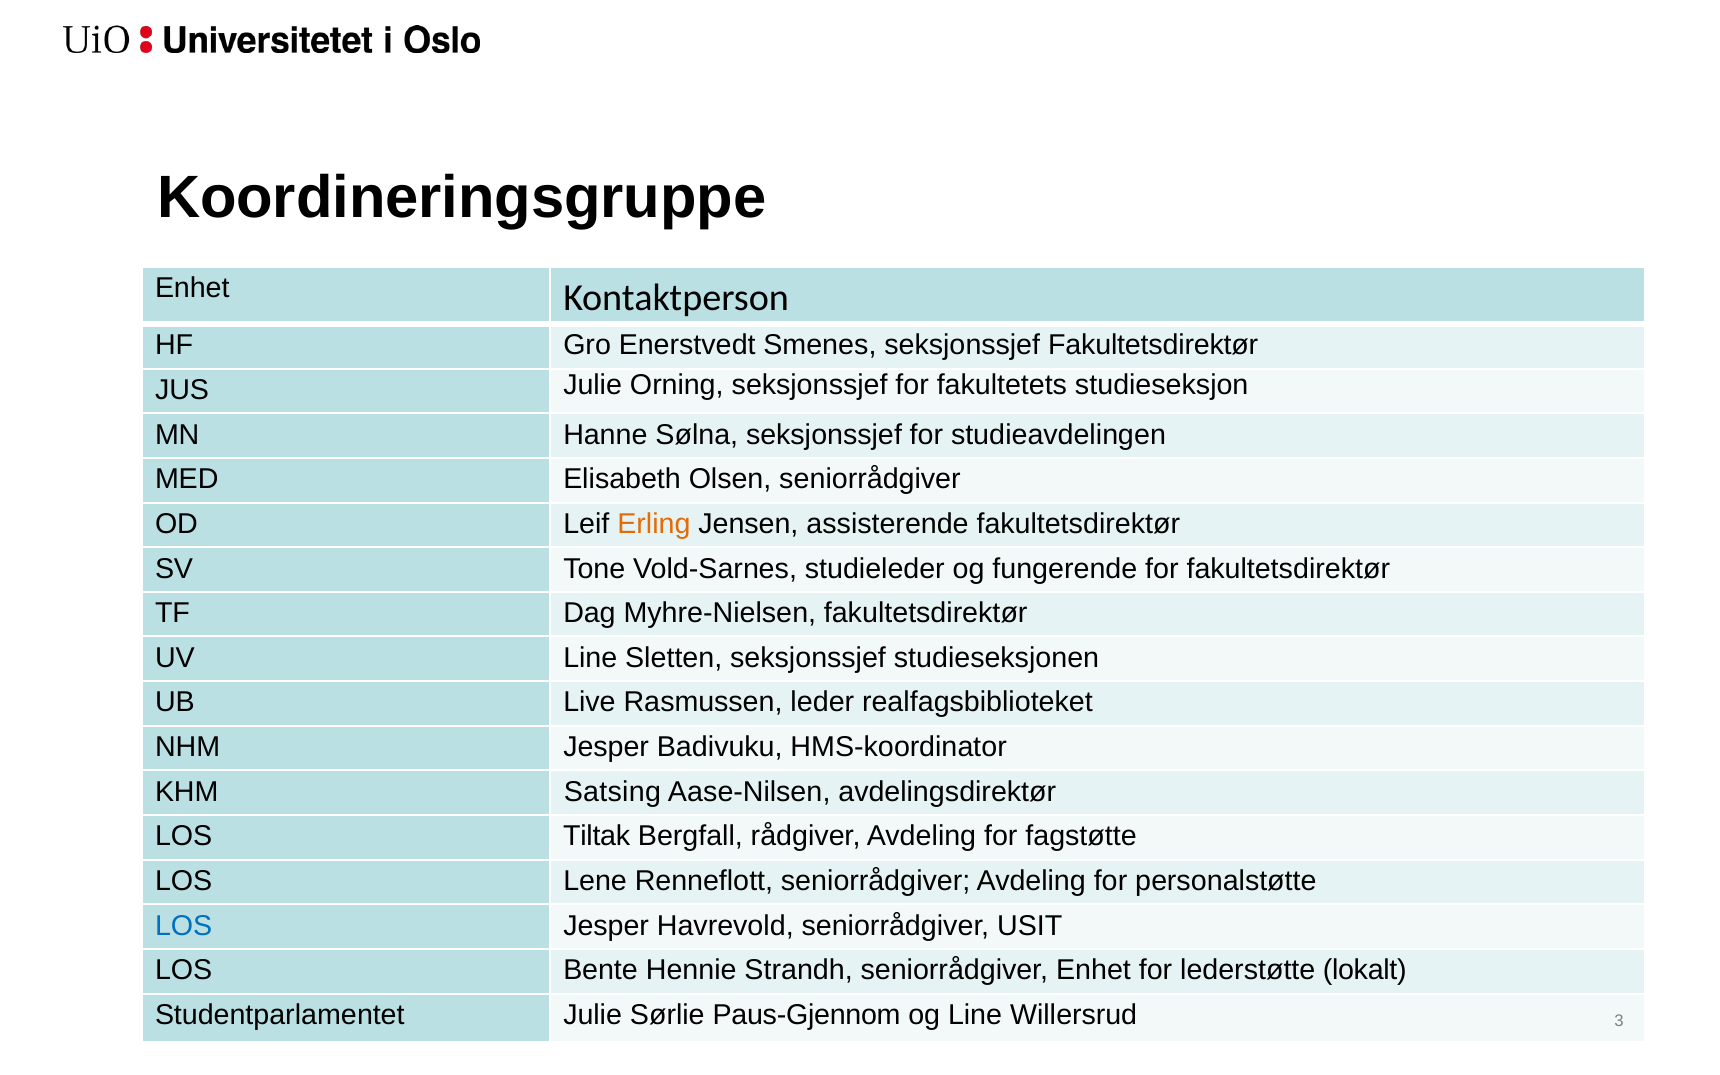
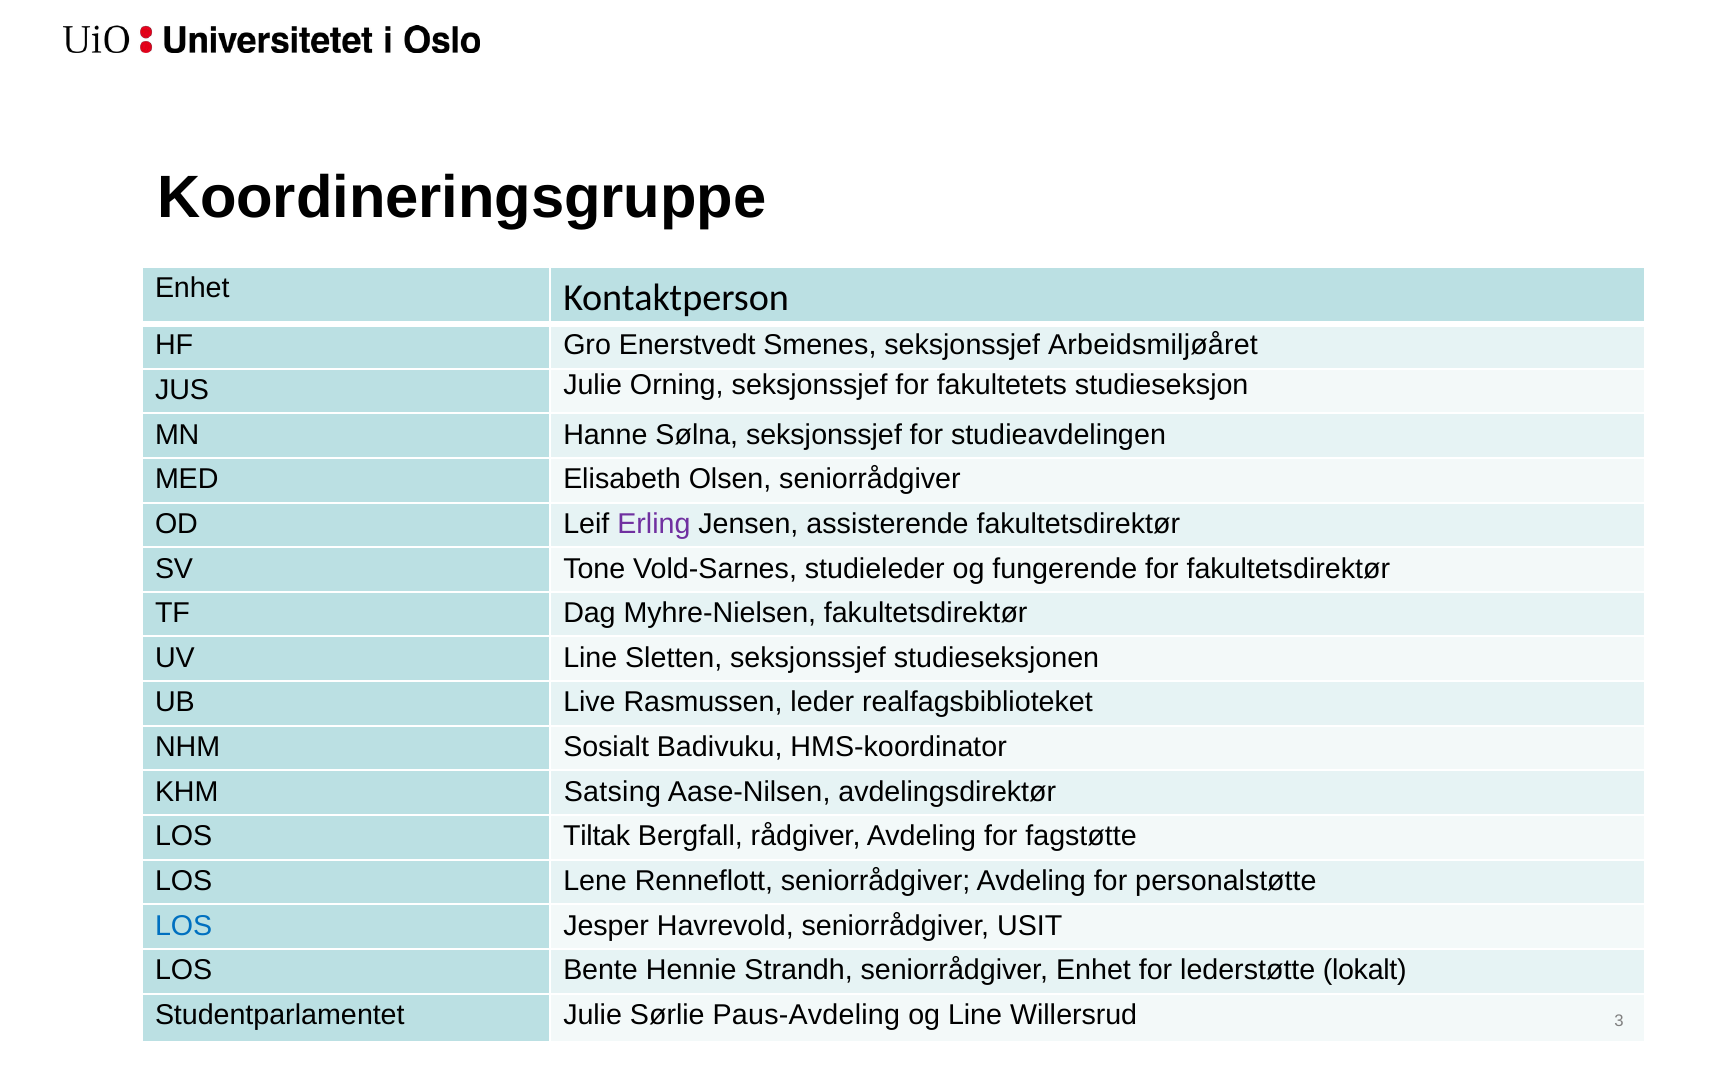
seksjonssjef Fakultetsdirektør: Fakultetsdirektør -> Arbeidsmiljøåret (1153, 345)
Erling colour: orange -> purple (654, 524)
NHM Jesper: Jesper -> Sosialt (606, 747)
Paus-Gjennom: Paus-Gjennom -> Paus-Avdeling (806, 1016)
